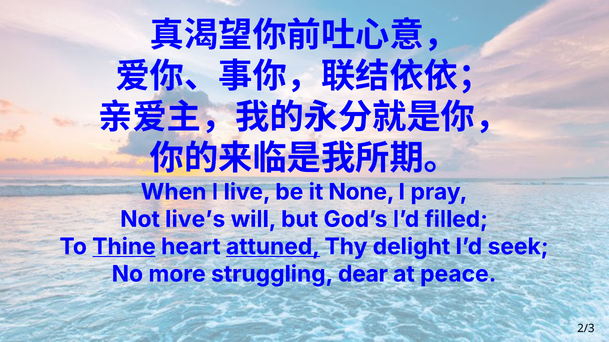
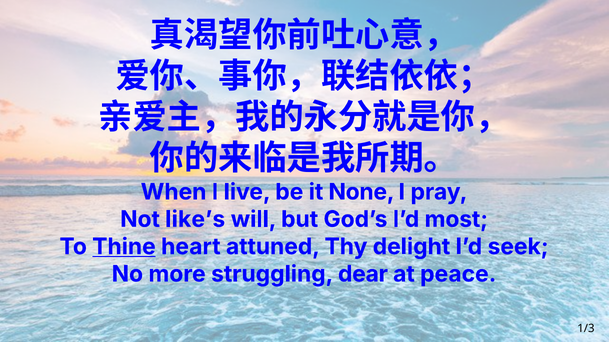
live’s: live’s -> like’s (195, 220)
filled: filled -> most (456, 220)
attuned underline: present -> none (273, 247)
2/3: 2/3 -> 1/3 (586, 329)
